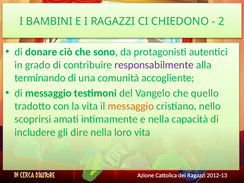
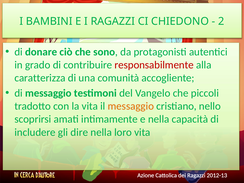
responsabilmente colour: purple -> red (154, 65)
terminando: terminando -> caratterizza (40, 78)
quello: quello -> piccoli (205, 93)
